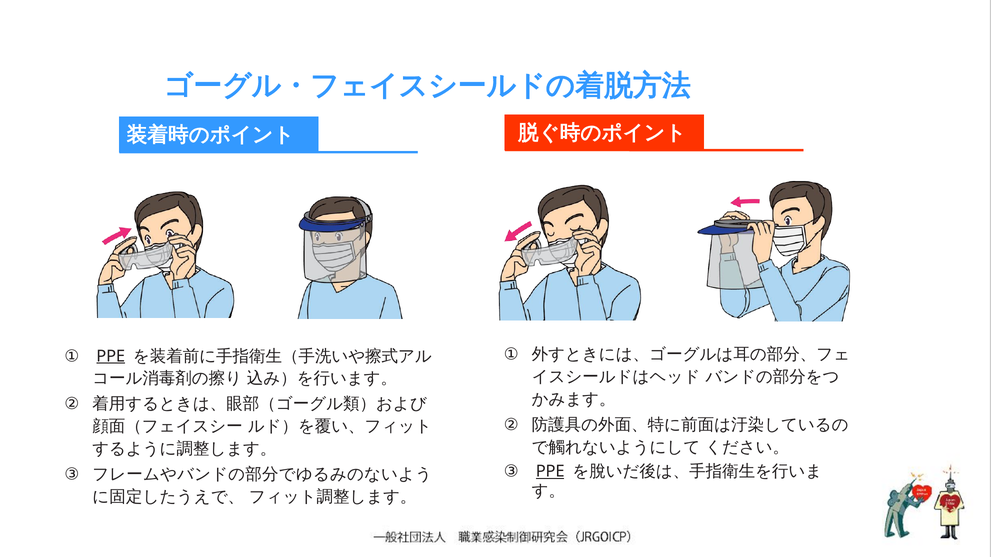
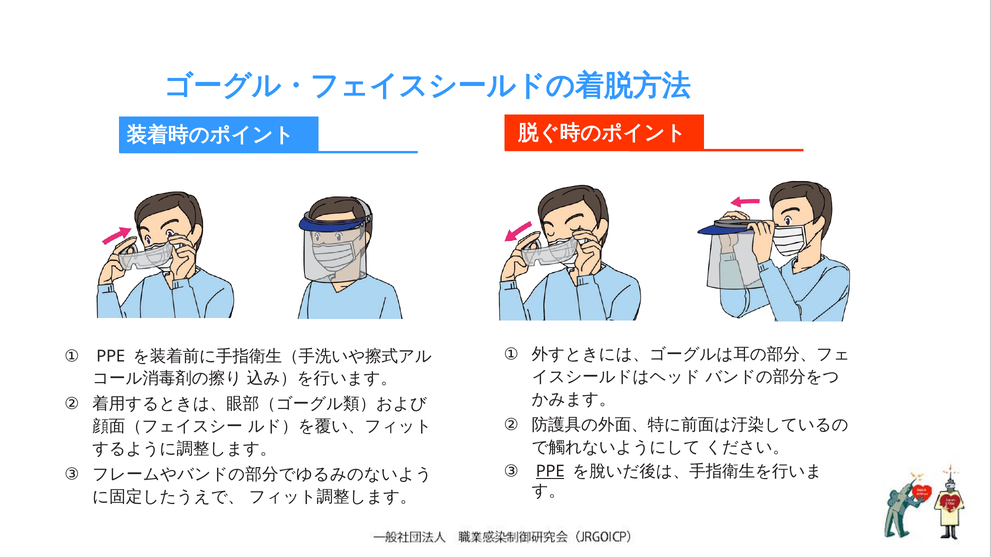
PPE underline: present -> none (111, 356)
